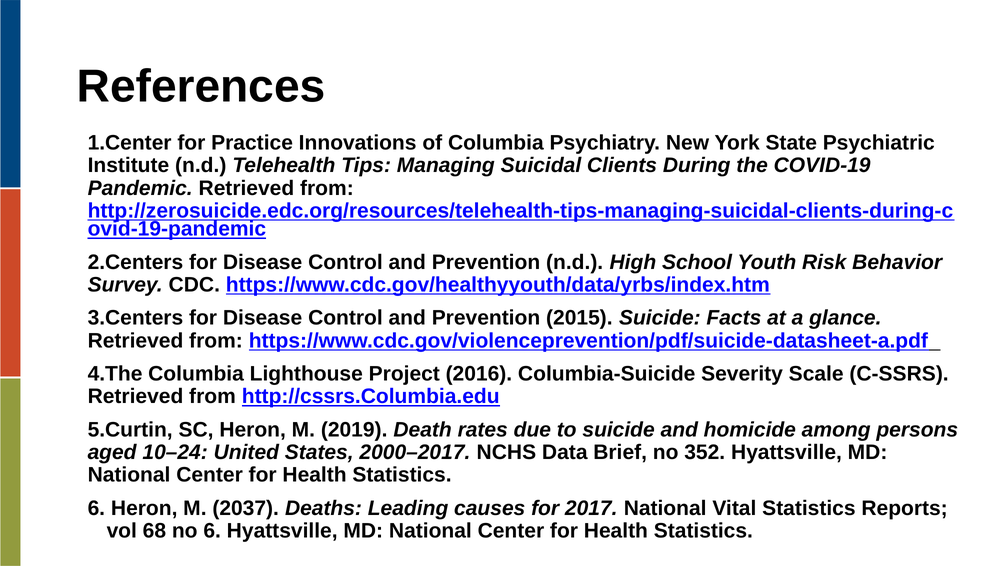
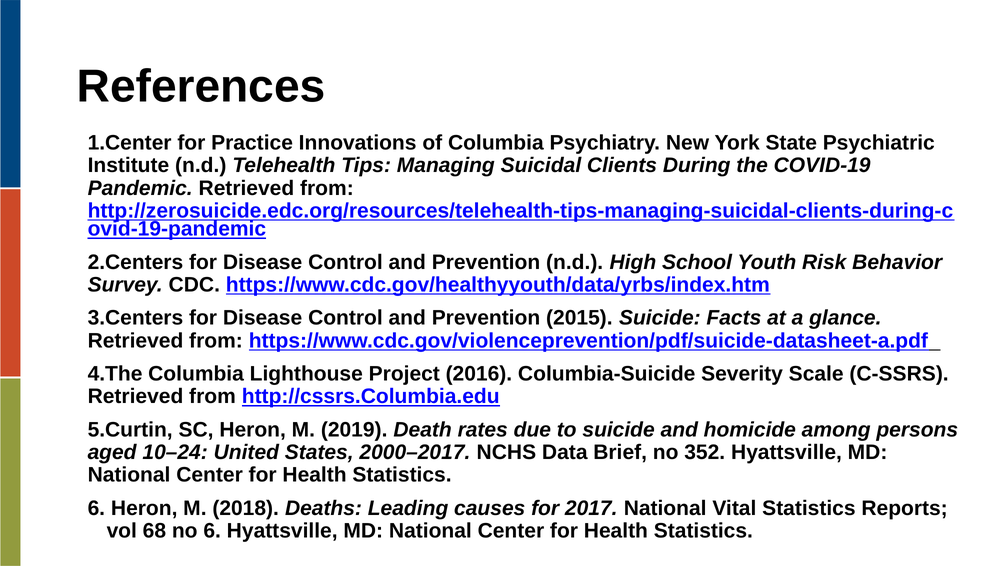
2037: 2037 -> 2018 (246, 509)
